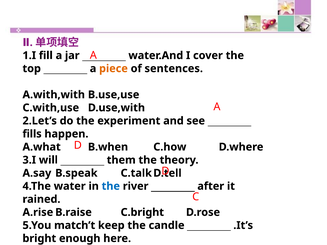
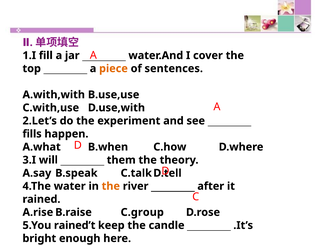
the colour: blue -> orange (111, 186)
C.bright: C.bright -> C.group (142, 212)
match’t: match’t -> rained’t (75, 226)
